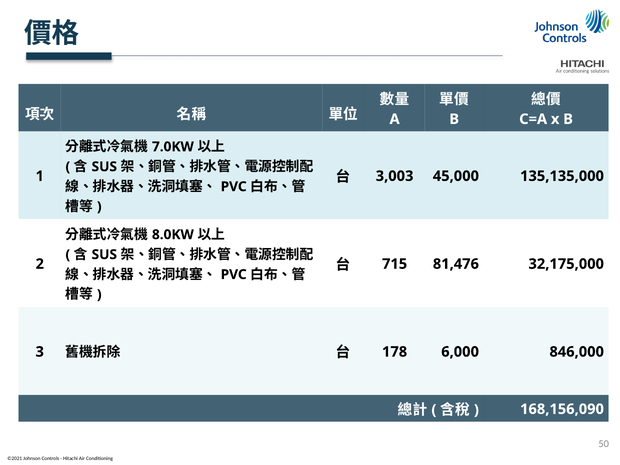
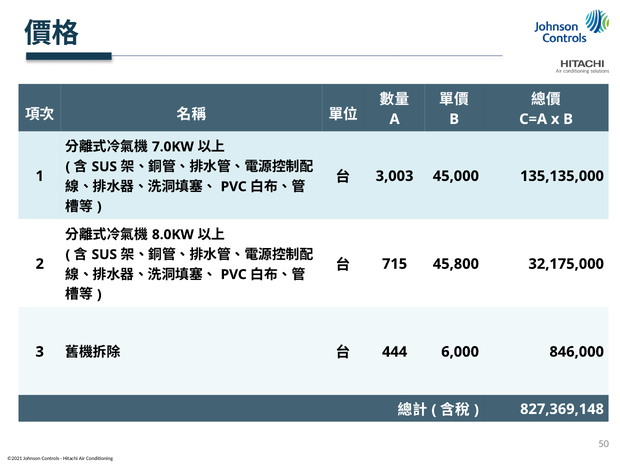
81,476: 81,476 -> 45,800 (456, 264)
178: 178 -> 444 (395, 352)
168,156,090: 168,156,090 -> 827,369,148 (562, 409)
